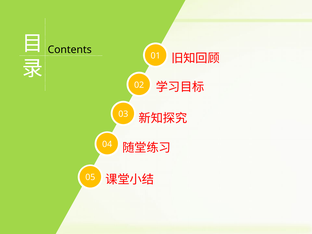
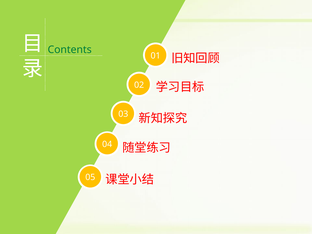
Contents colour: black -> green (70, 50)
